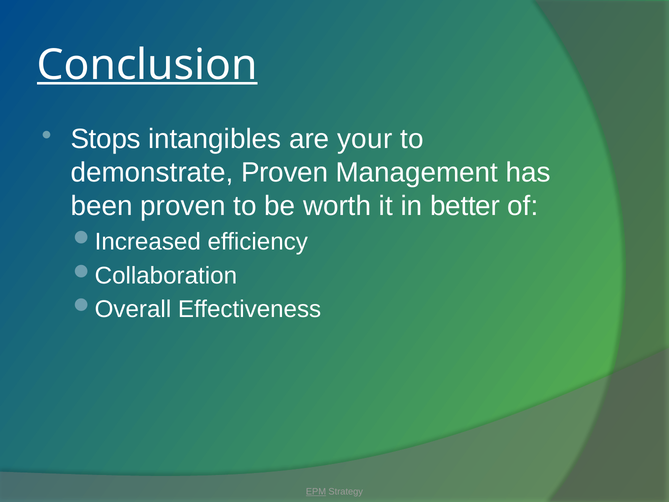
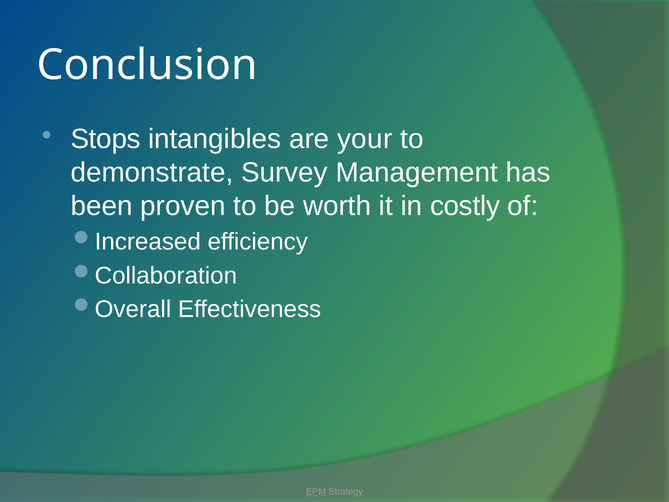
Conclusion underline: present -> none (147, 65)
demonstrate Proven: Proven -> Survey (284, 173)
better: better -> costly (465, 206)
